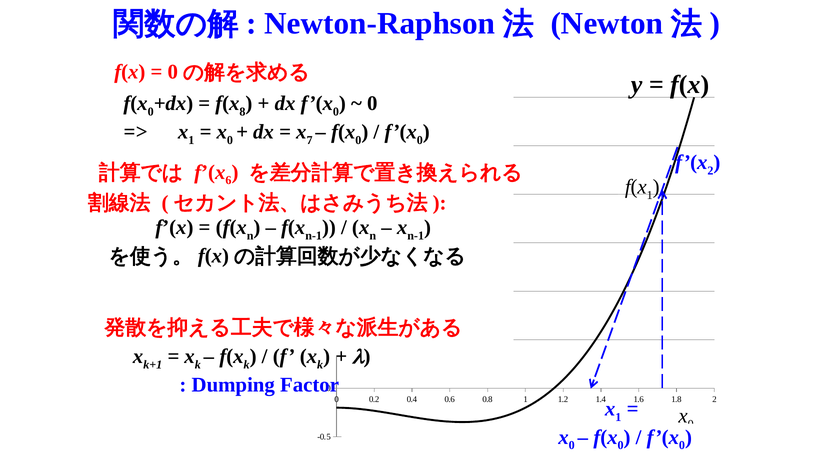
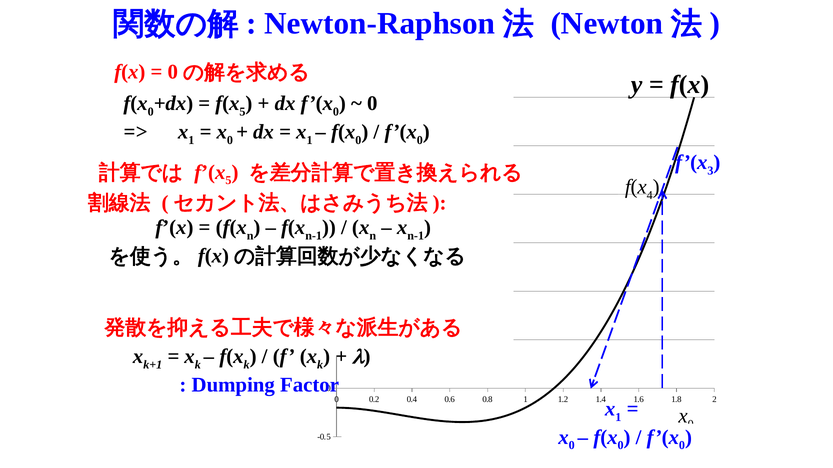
f(x 8: 8 -> 5 (242, 112)
7: 7 -> 1 (310, 140)
f’(x 2: 2 -> 3 (710, 171)
f’(x 6: 6 -> 5 (228, 181)
f(x 1: 1 -> 4 (650, 195)
